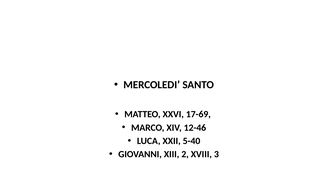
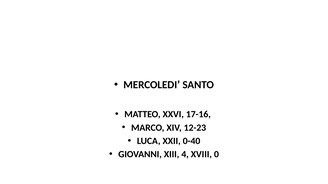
17-69: 17-69 -> 17-16 (198, 115)
12-46: 12-46 -> 12-23 (195, 128)
5-40: 5-40 -> 0-40 (192, 141)
2: 2 -> 4 (185, 155)
3: 3 -> 0 (216, 155)
